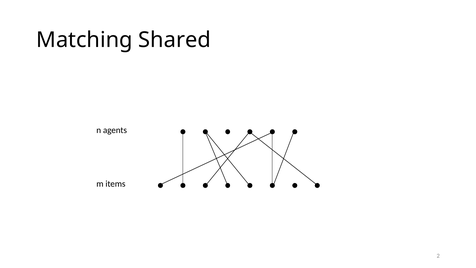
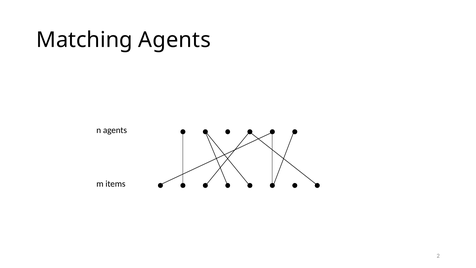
Matching Shared: Shared -> Agents (175, 40)
